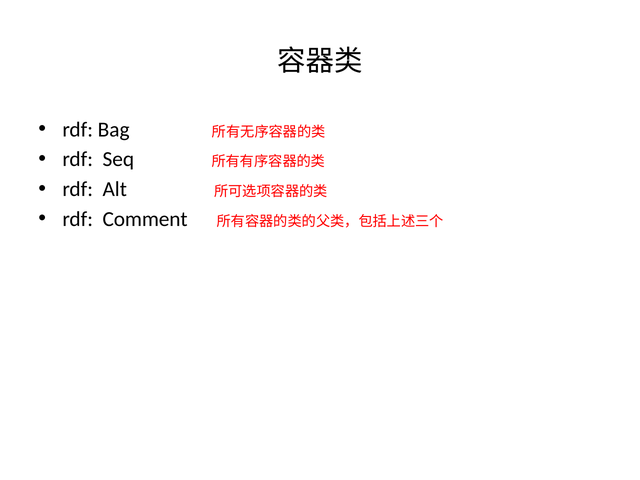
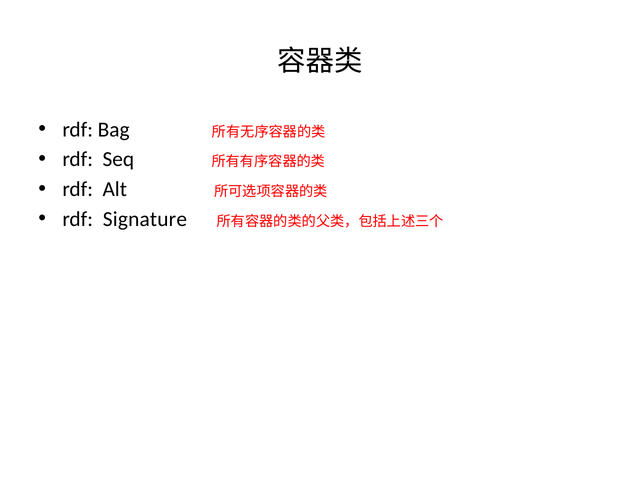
Comment: Comment -> Signature (145, 219)
